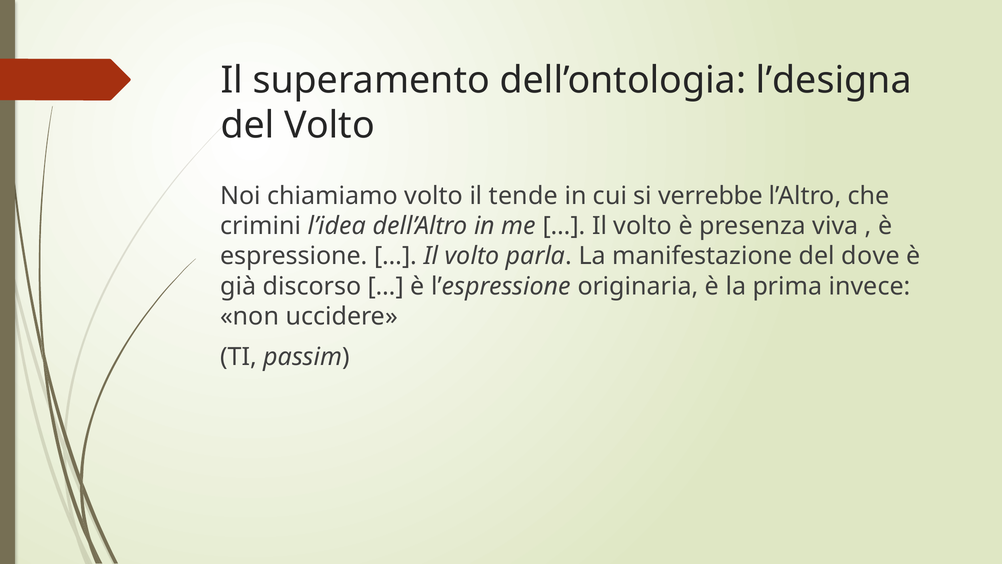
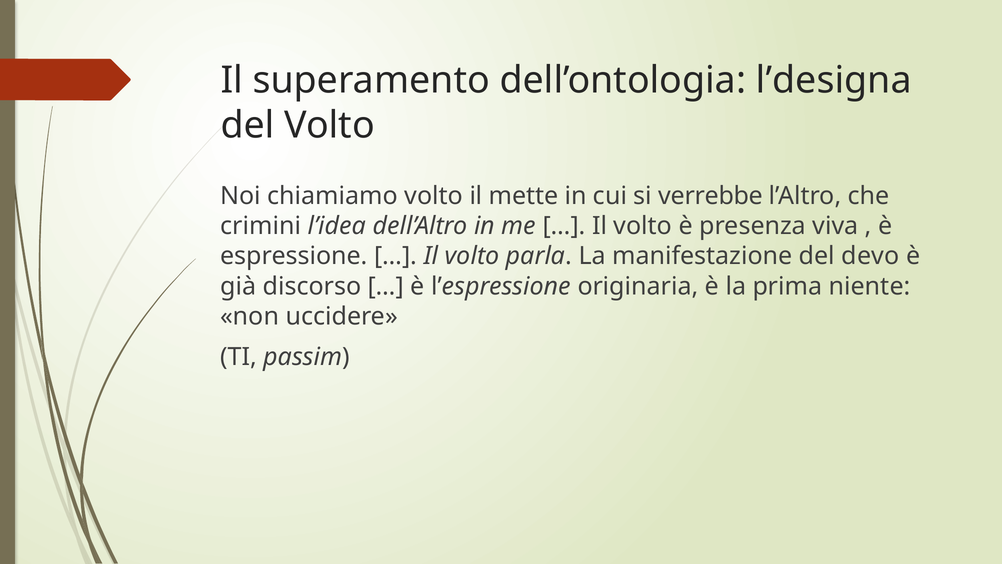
tende: tende -> mette (524, 196)
dove: dove -> devo (871, 256)
invece: invece -> niente (870, 286)
